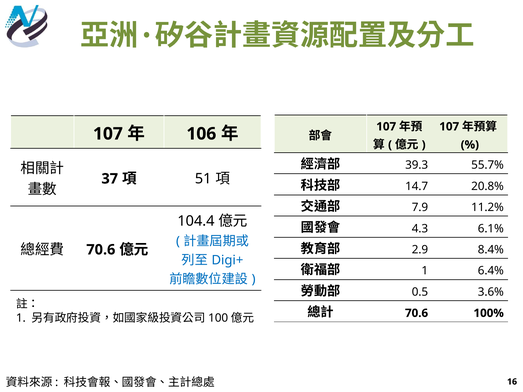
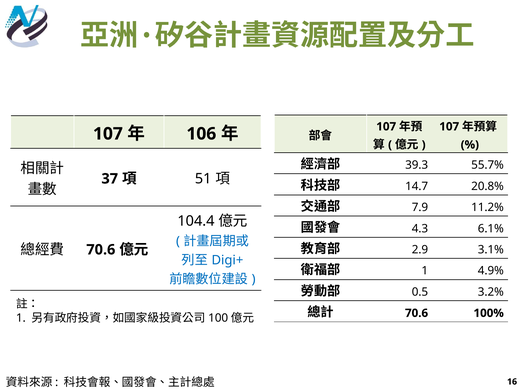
8.4%: 8.4% -> 3.1% (491, 250)
6.4%: 6.4% -> 4.9% (491, 271)
3.6%: 3.6% -> 3.2% (491, 292)
